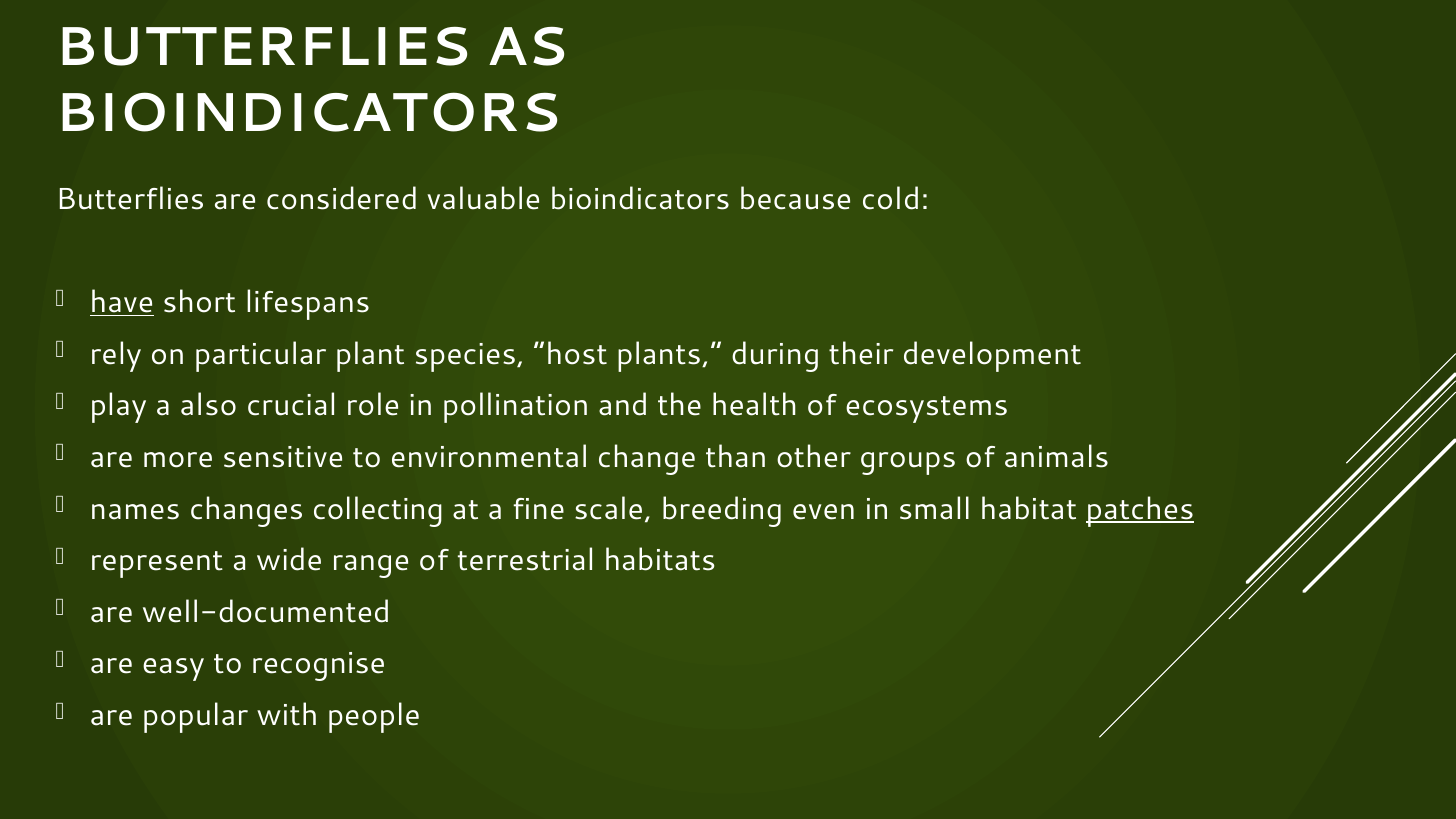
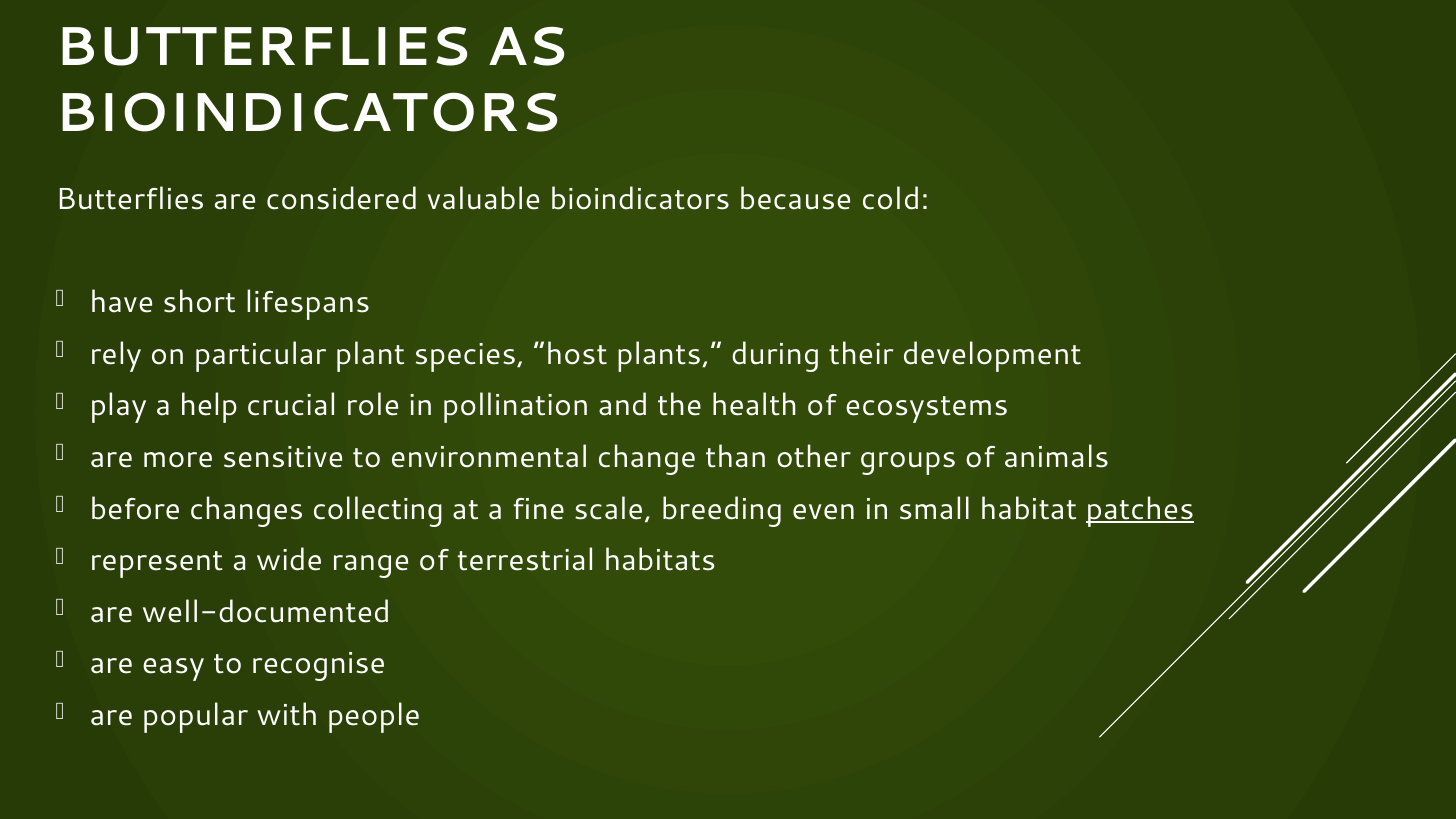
have underline: present -> none (122, 302)
also: also -> help (209, 406)
names: names -> before (135, 509)
